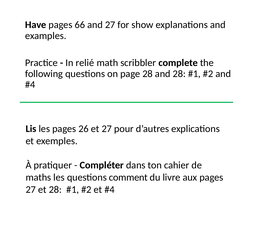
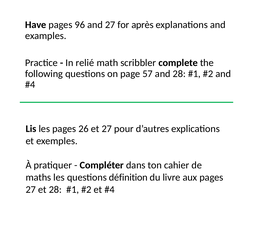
66: 66 -> 96 (80, 25)
show: show -> après (143, 25)
page 28: 28 -> 57 (148, 74)
comment: comment -> définition (128, 178)
